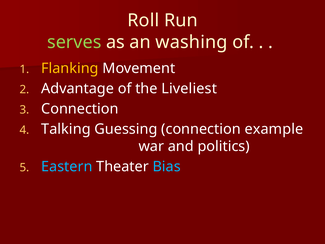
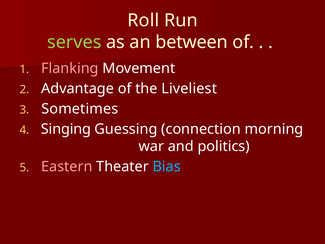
washing: washing -> between (192, 42)
Flanking colour: yellow -> pink (70, 68)
Connection: Connection -> Sometimes (80, 109)
Talking: Talking -> Singing (66, 129)
example: example -> morning (274, 129)
Eastern colour: light blue -> pink (67, 166)
